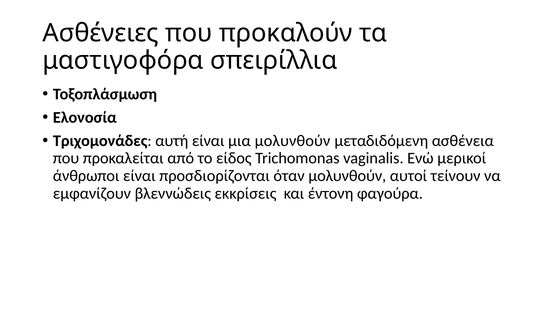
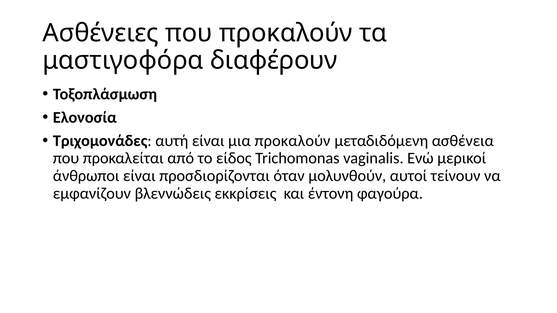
σπειρίλλια: σπειρίλλια -> διαφέρουν (274, 61)
μια μολυνθούν: μολυνθούν -> προκαλούν (292, 141)
